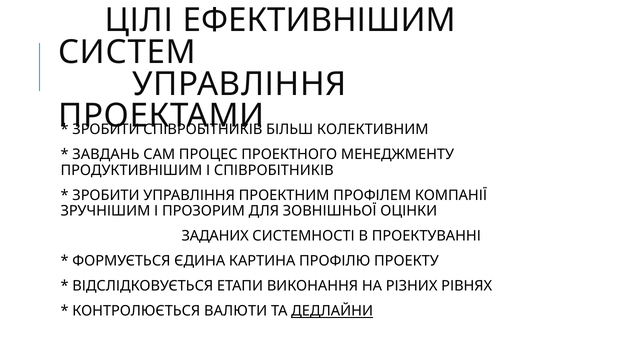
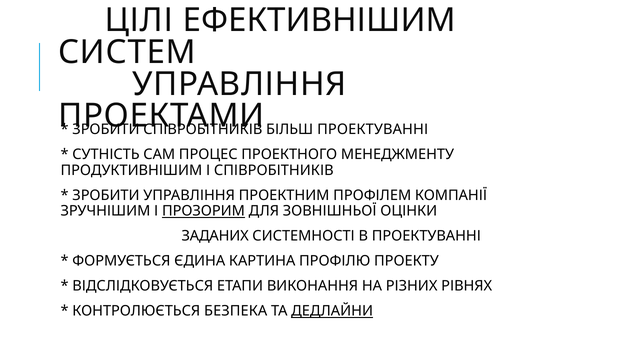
БІЛЬШ КОЛЕКТИВНИМ: КОЛЕКТИВНИМ -> ПРОЕКТУВАННІ (373, 129)
ЗАВДАНЬ: ЗАВДАНЬ -> СУТНІСТЬ (106, 154)
ПРОЗОРИМ underline: none -> present (203, 211)
ВАЛЮТИ: ВАЛЮТИ -> БЕЗПЕКА (236, 311)
